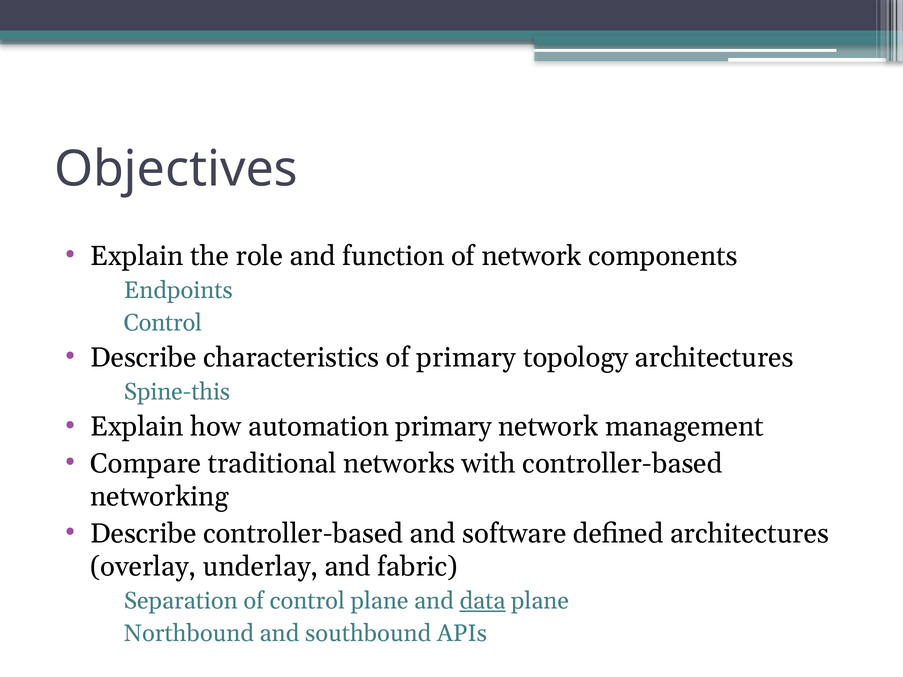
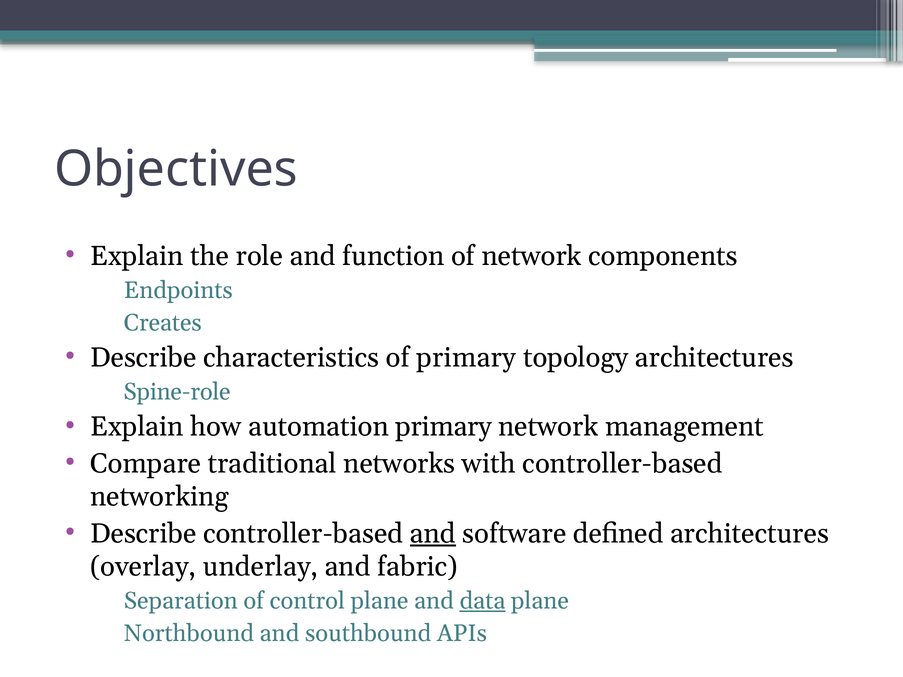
Control: Control -> Creates (163, 323)
Spine-this: Spine-this -> Spine-role (177, 392)
and underline: none -> present (433, 534)
